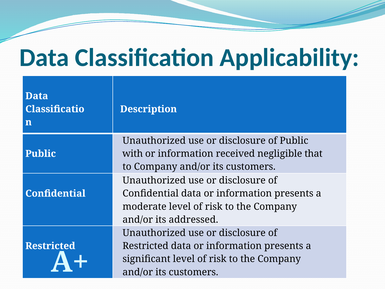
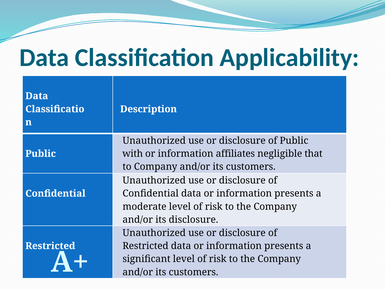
received: received -> affiliates (235, 154)
its addressed: addressed -> disclosure (193, 220)
